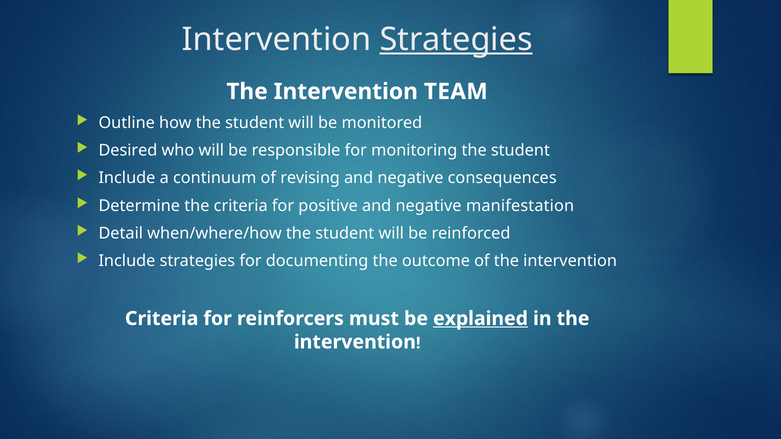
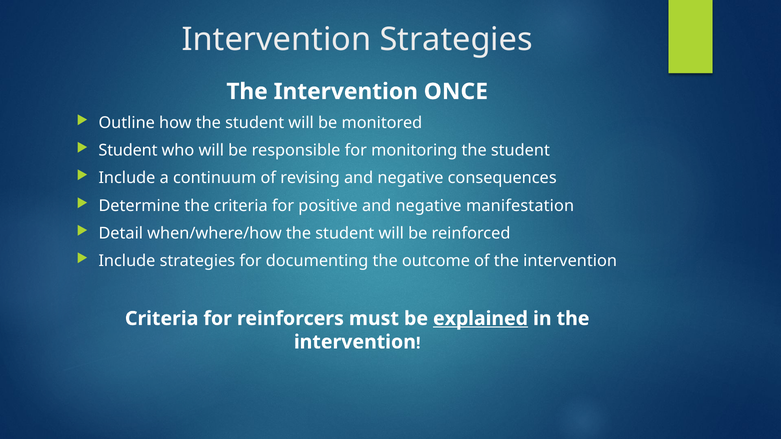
Strategies underline: present -> none (456, 39)
TEAM: TEAM -> ONCE (456, 92)
Desired: Desired -> Student (128, 150)
